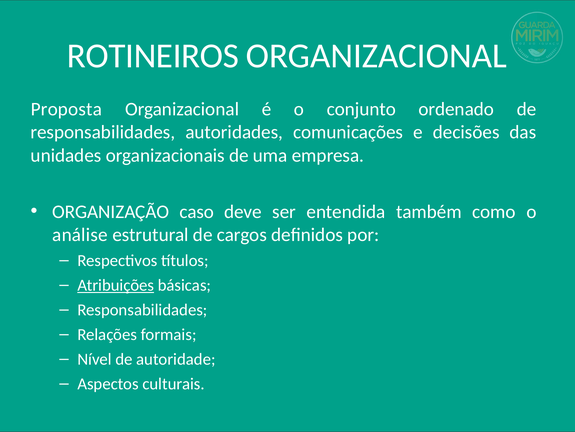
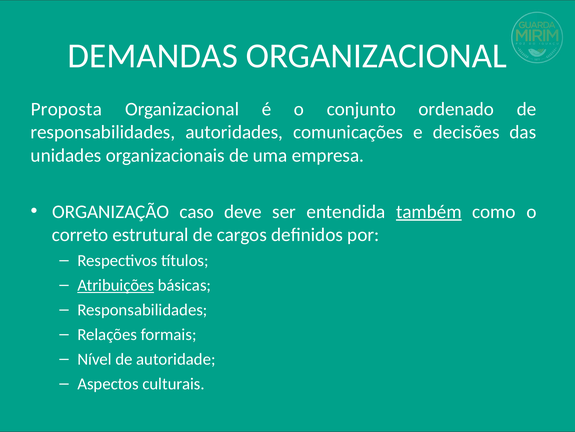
ROTINEIROS: ROTINEIROS -> DEMANDAS (153, 56)
também underline: none -> present (429, 211)
análise: análise -> correto (80, 234)
